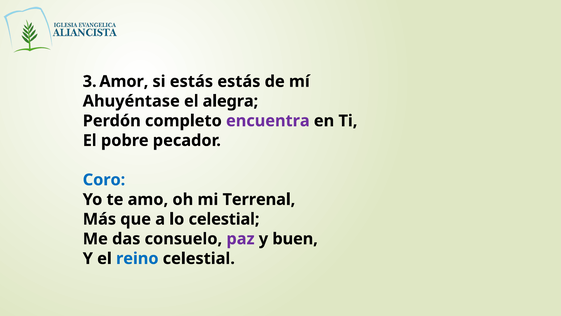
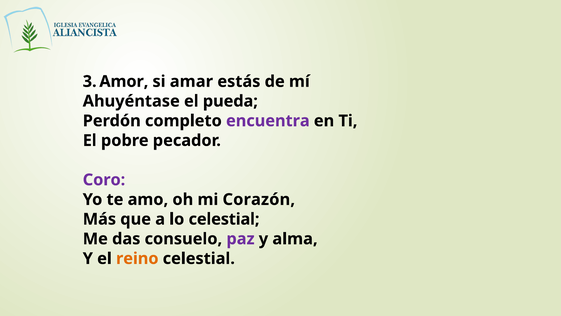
si estás: estás -> amar (191, 81)
alegra: alegra -> pueda (230, 101)
Coro colour: blue -> purple (104, 180)
Terrenal: Terrenal -> Corazón (259, 199)
buen: buen -> alma (295, 239)
reino colour: blue -> orange (137, 258)
